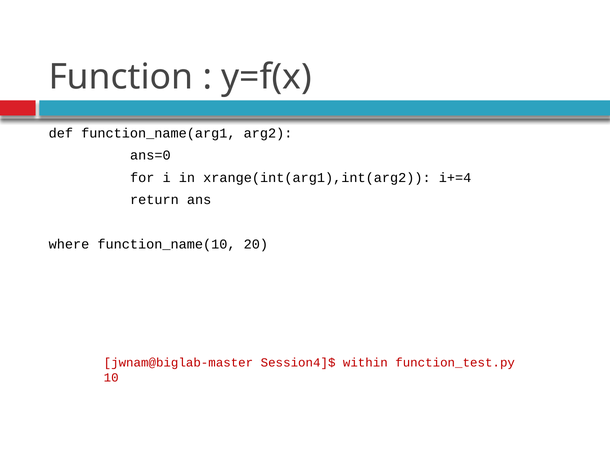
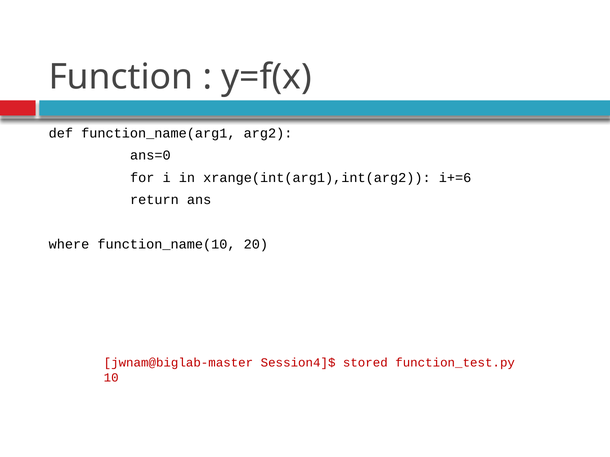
i+=4: i+=4 -> i+=6 (455, 178)
within: within -> stored (365, 363)
